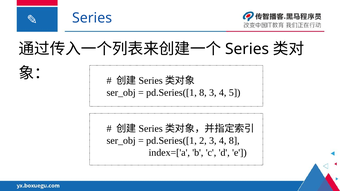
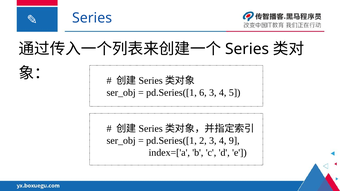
pd.Series([1 8: 8 -> 6 (203, 93)
4 8: 8 -> 9 (234, 141)
